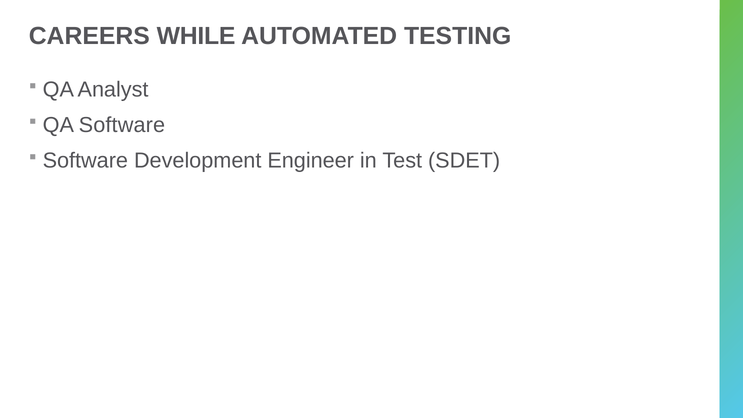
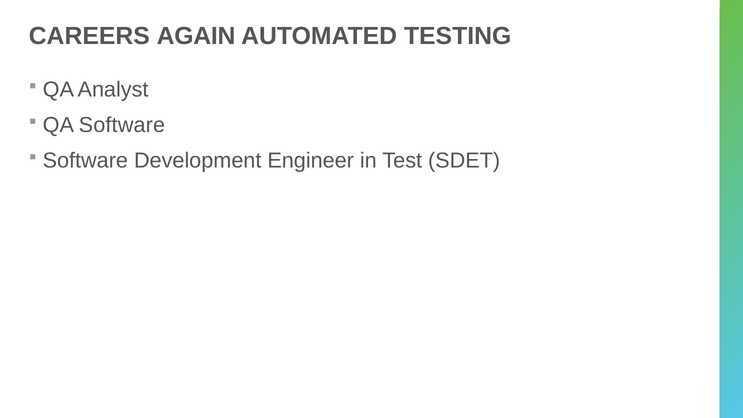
WHILE: WHILE -> AGAIN (196, 36)
